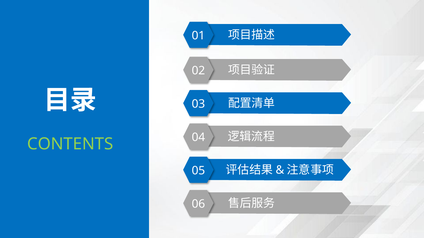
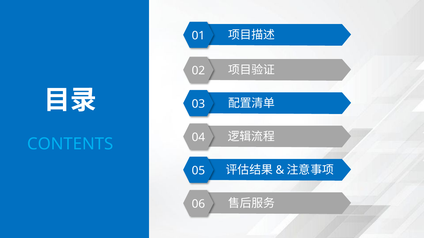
CONTENTS colour: light green -> light blue (70, 144)
